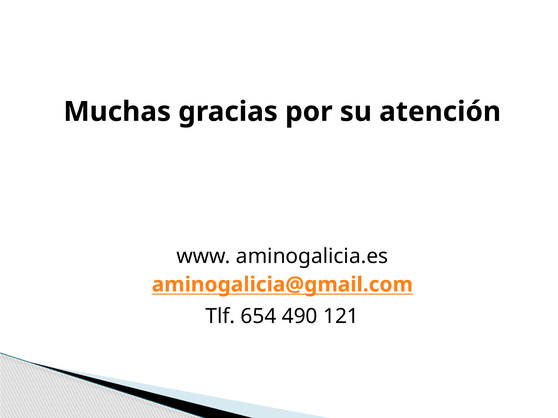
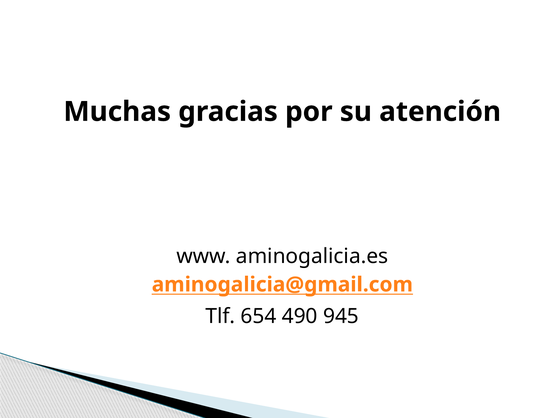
121: 121 -> 945 (341, 317)
